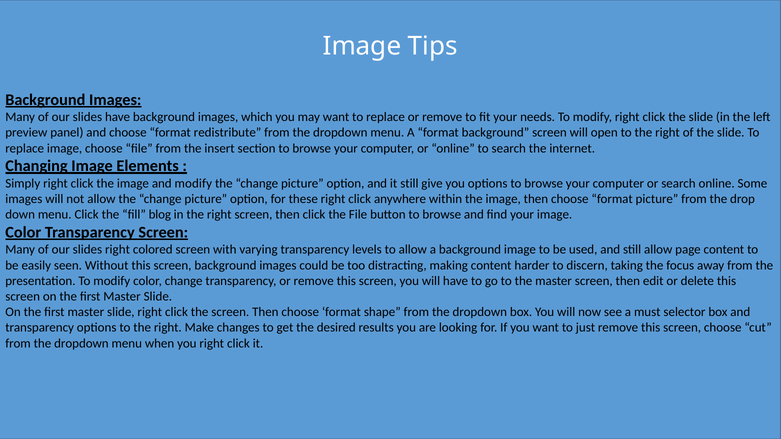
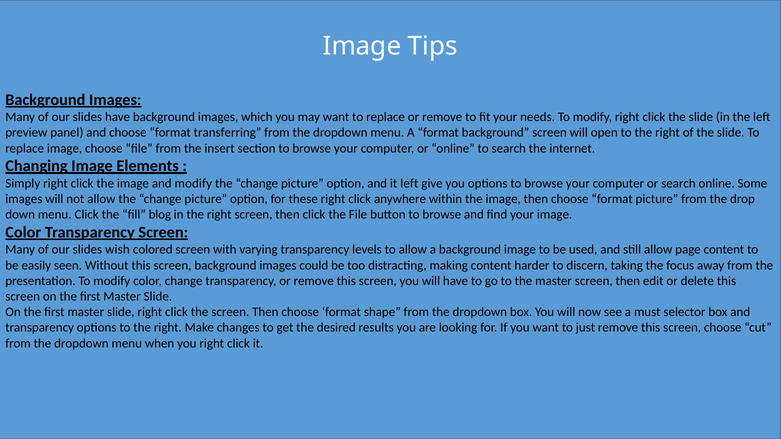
redistribute: redistribute -> transferring (228, 133)
it still: still -> left (409, 183)
slides right: right -> wish (117, 250)
